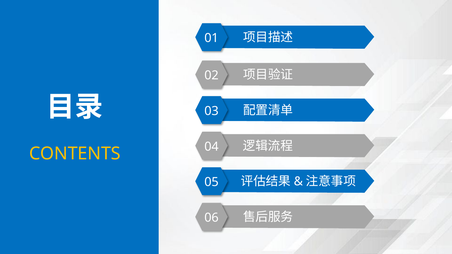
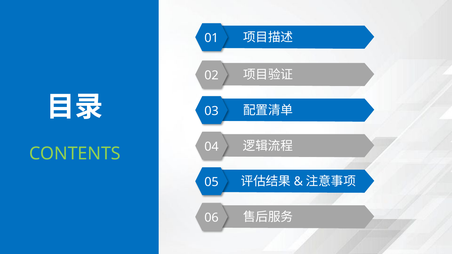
CONTENTS colour: yellow -> light green (75, 154)
